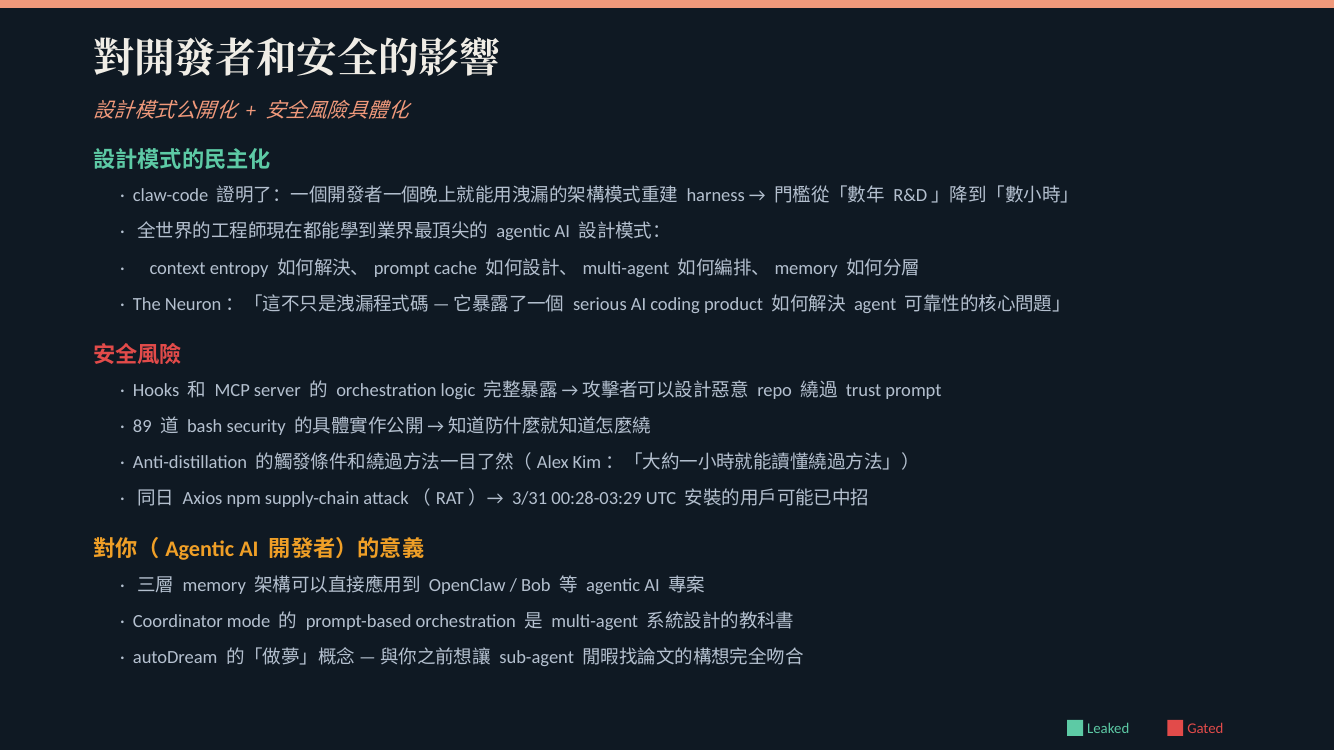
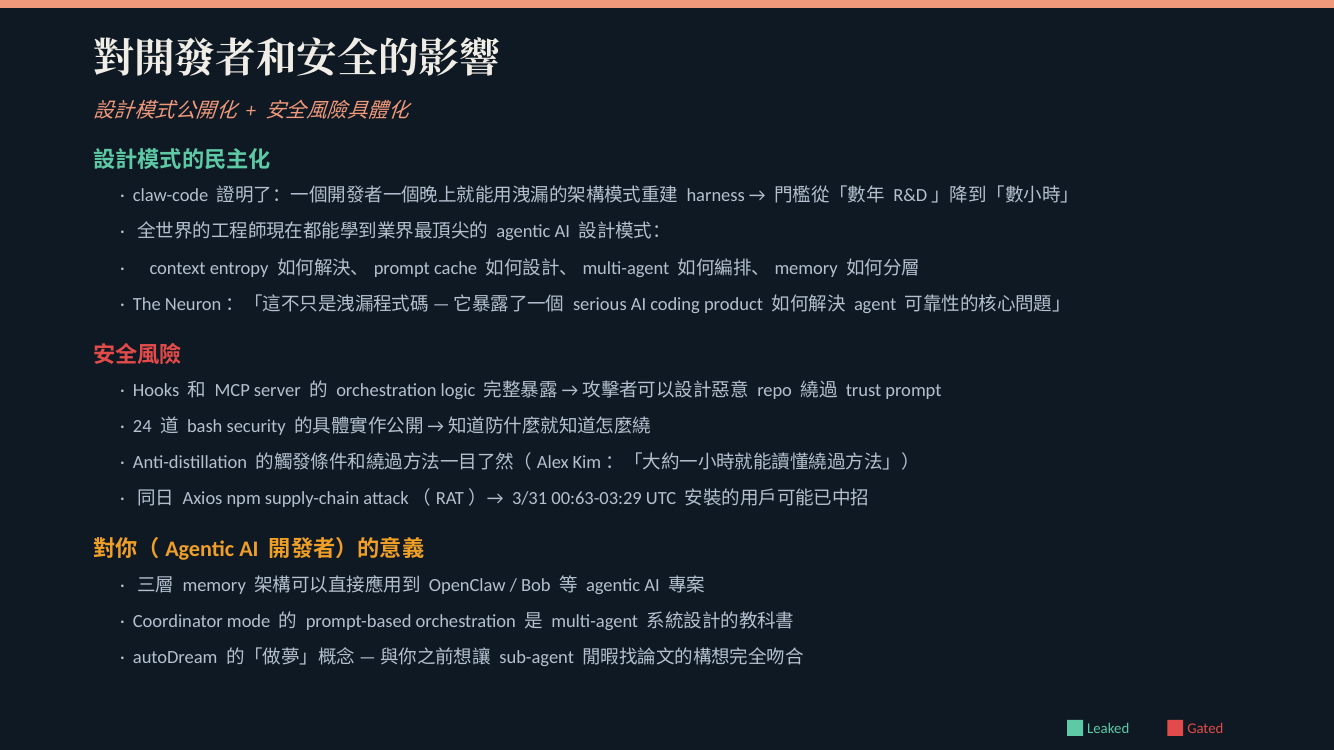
89: 89 -> 24 (142, 427)
00:28-03:29: 00:28-03:29 -> 00:63-03:29 (597, 499)
